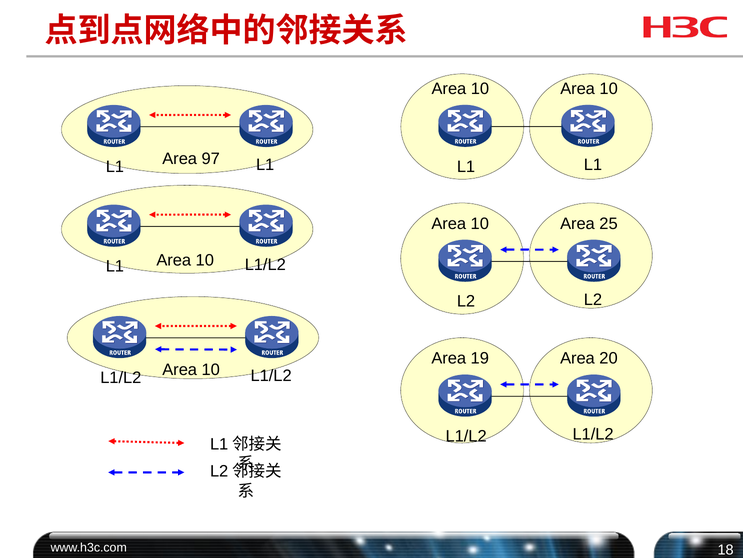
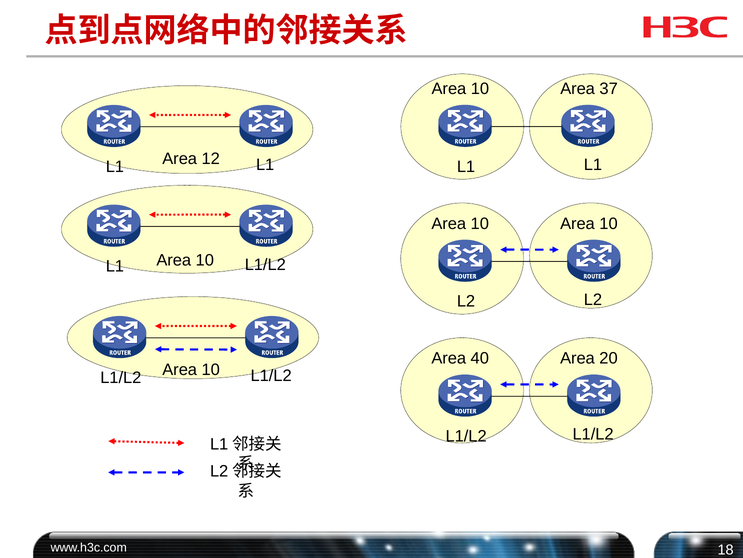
10 Area 10: 10 -> 37 (609, 89)
97: 97 -> 12 (211, 159)
10 Area 25: 25 -> 10 (609, 223)
19: 19 -> 40 (480, 358)
